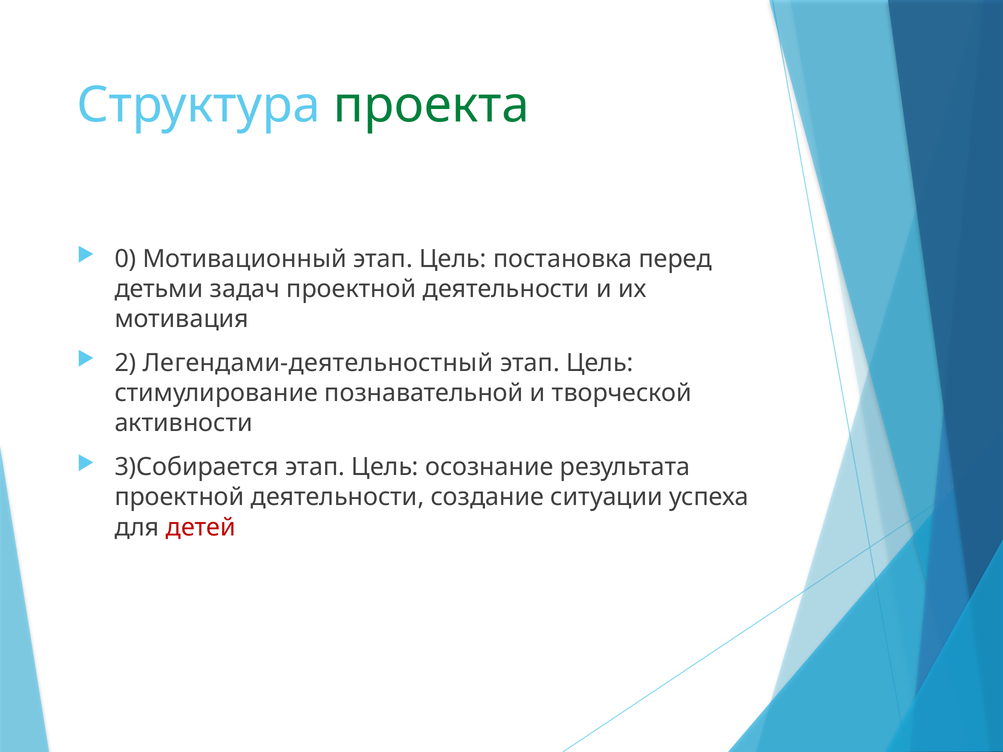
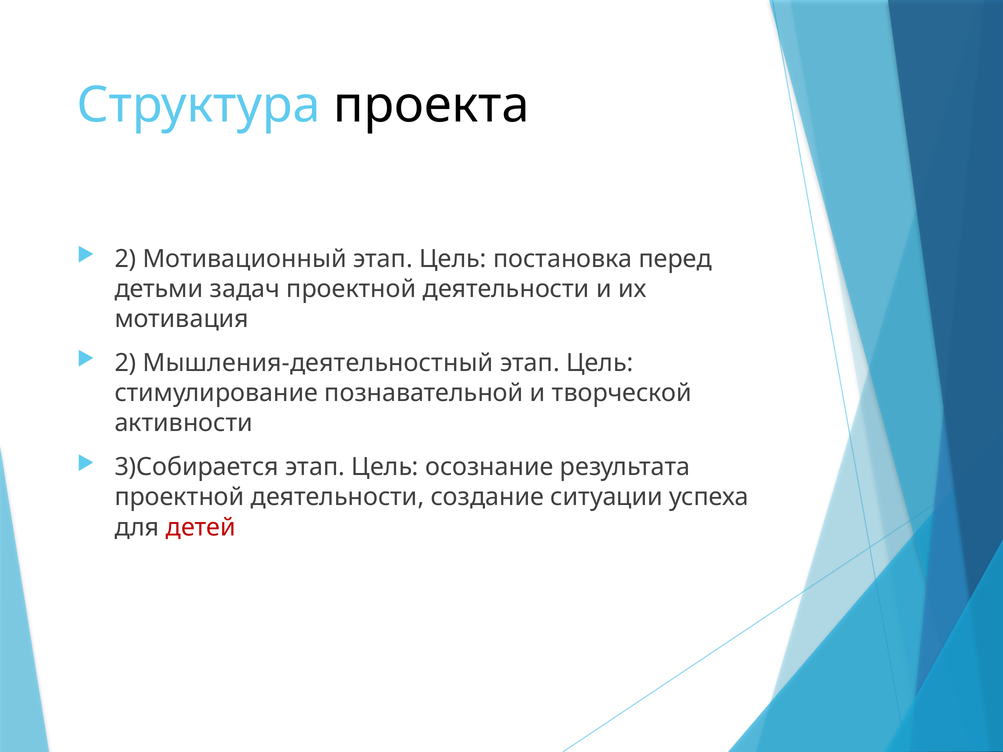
проекта colour: green -> black (431, 105)
0: 0 -> 2 (125, 259)
Легендами-деятельностный: Легендами-деятельностный -> Мышления-деятельностный (318, 363)
